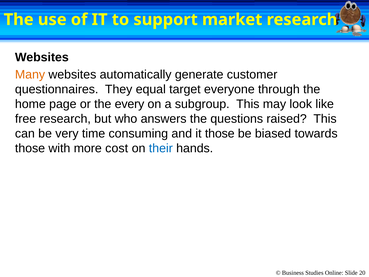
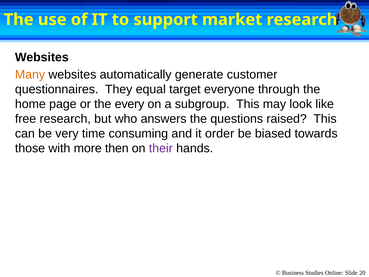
it those: those -> order (220, 133)
cost: cost -> then (117, 148)
their colour: blue -> purple (161, 148)
